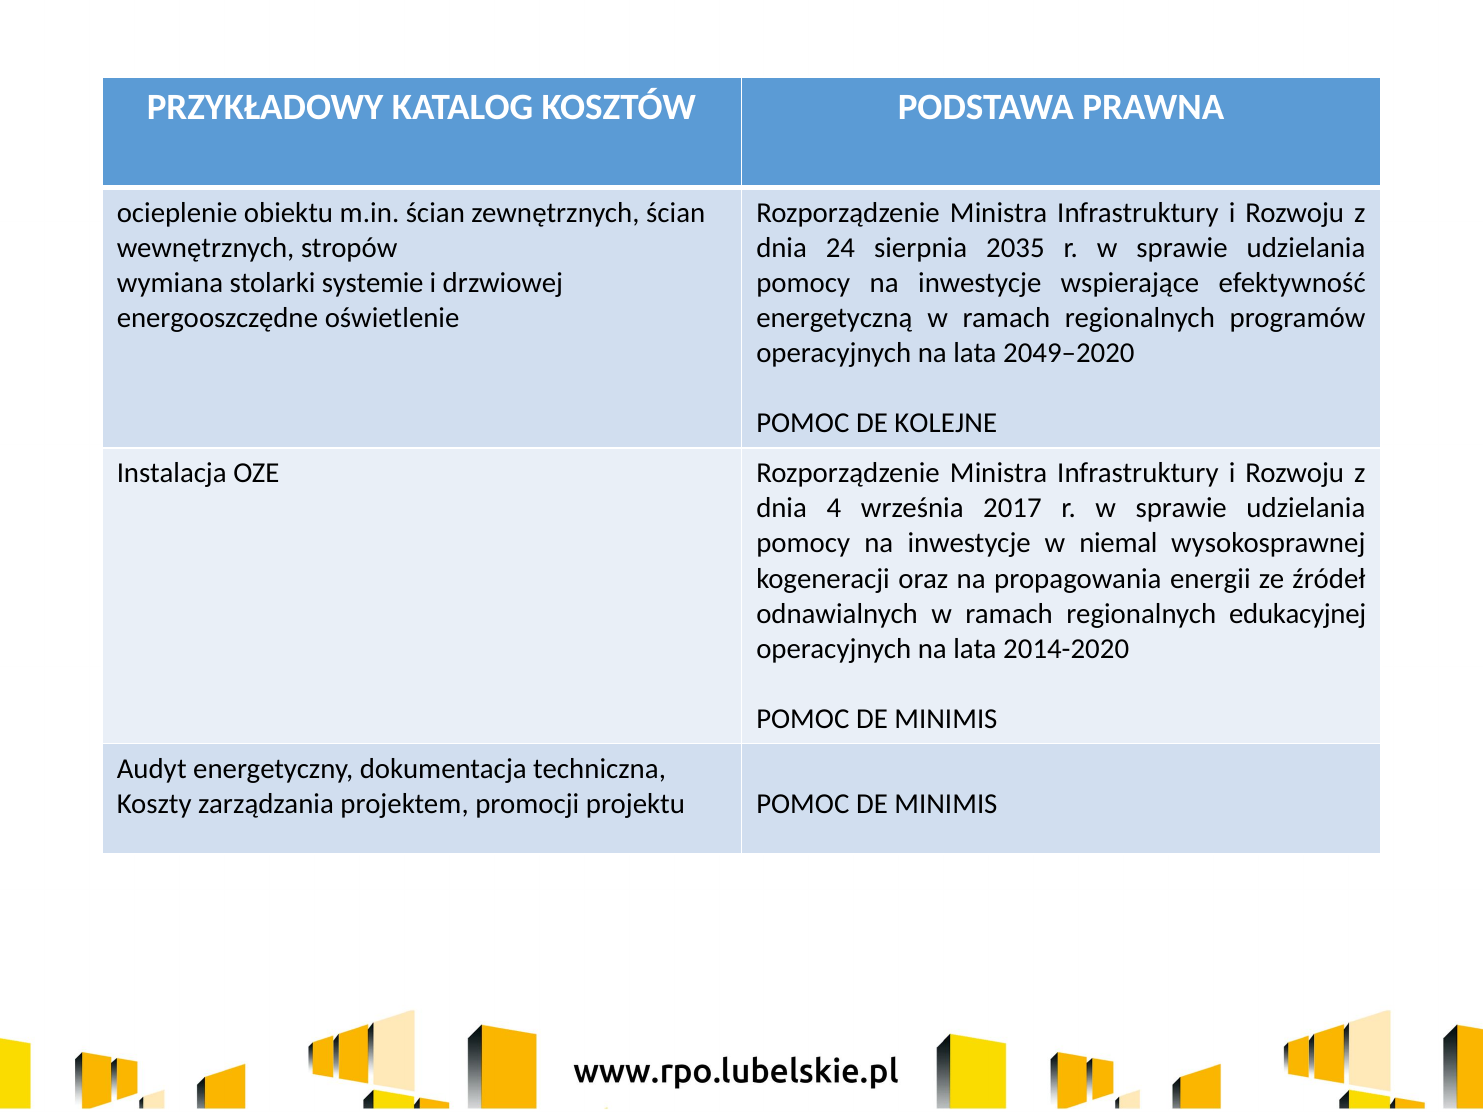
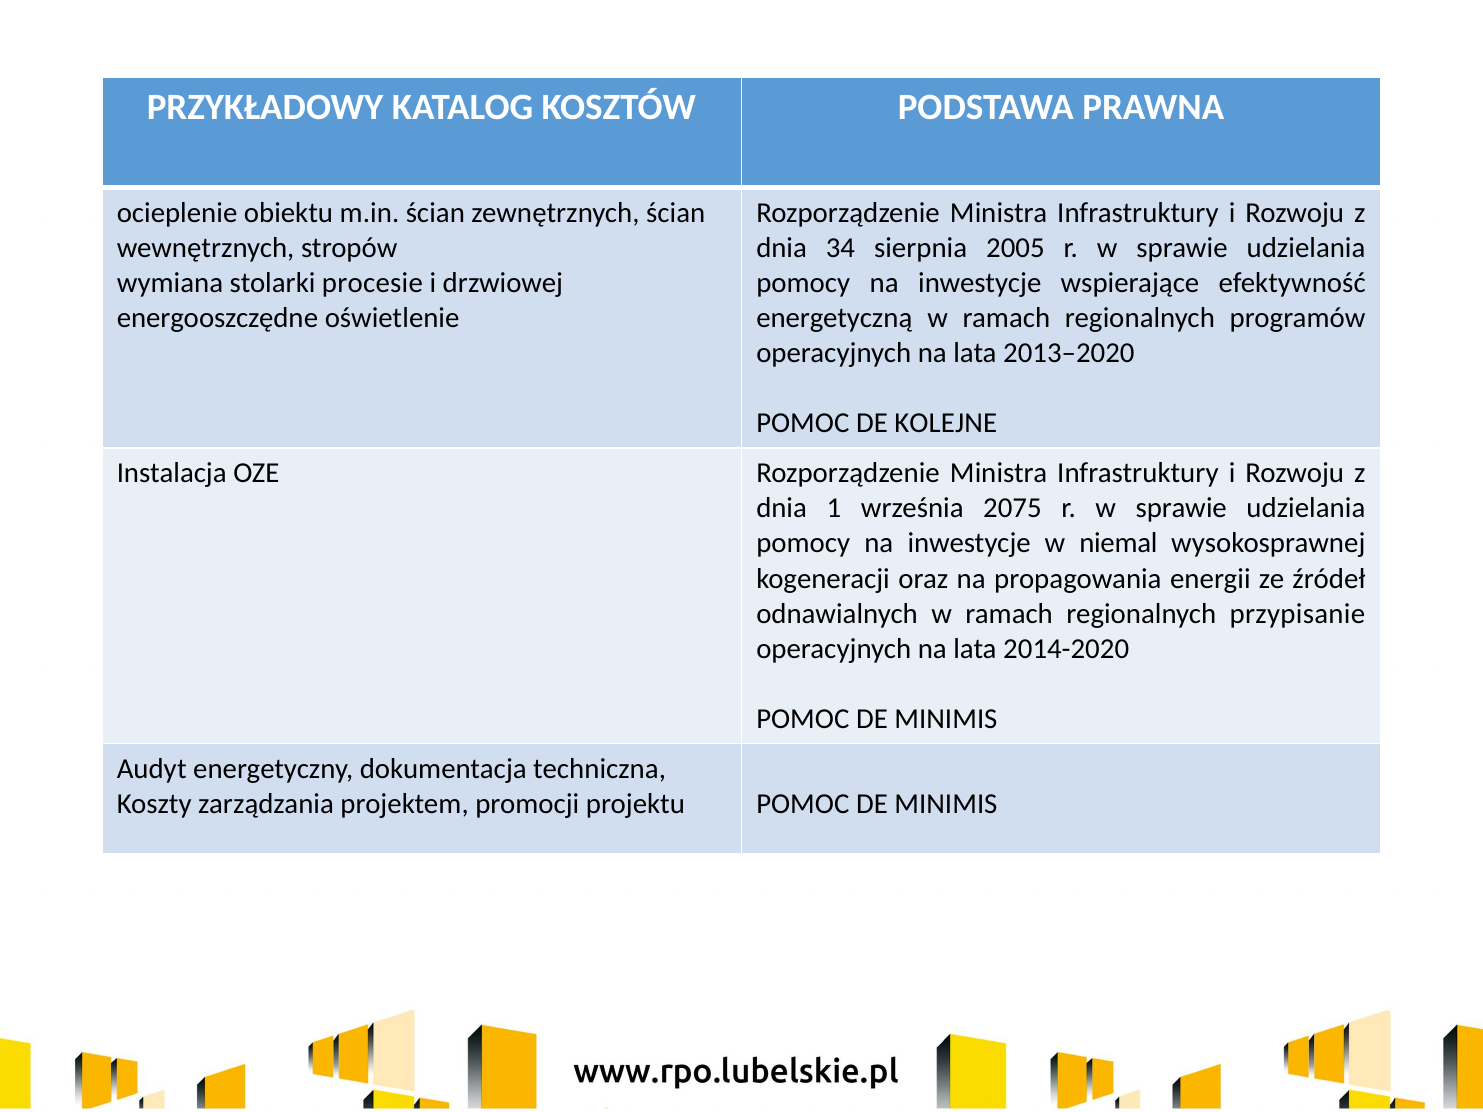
24: 24 -> 34 (840, 248)
2035: 2035 -> 2005 (1015, 248)
systemie: systemie -> procesie (372, 283)
2049–2020: 2049–2020 -> 2013–2020 (1069, 353)
4: 4 -> 1 (834, 508)
2017: 2017 -> 2075 (1012, 508)
edukacyjnej: edukacyjnej -> przypisanie (1297, 614)
